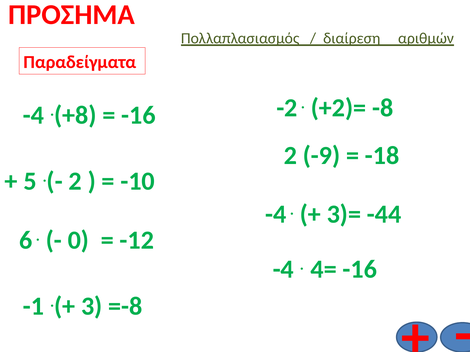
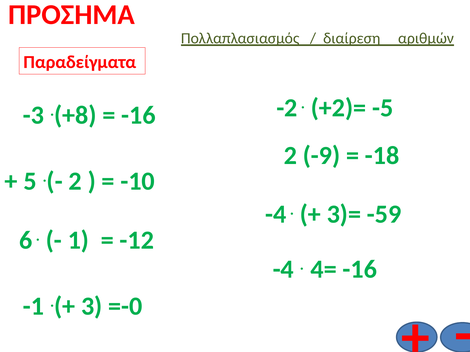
-8: -8 -> -5 (383, 108)
-4: -4 -> -3 (34, 115)
-44: -44 -> -59 (384, 214)
0: 0 -> 1 (78, 240)
=-8: =-8 -> =-0 (125, 307)
